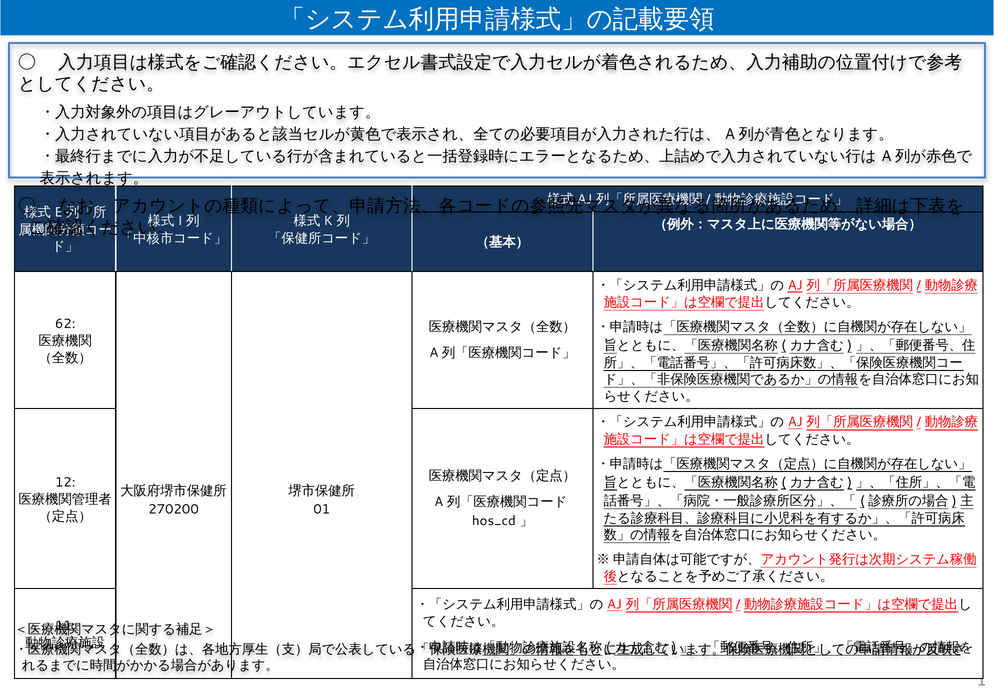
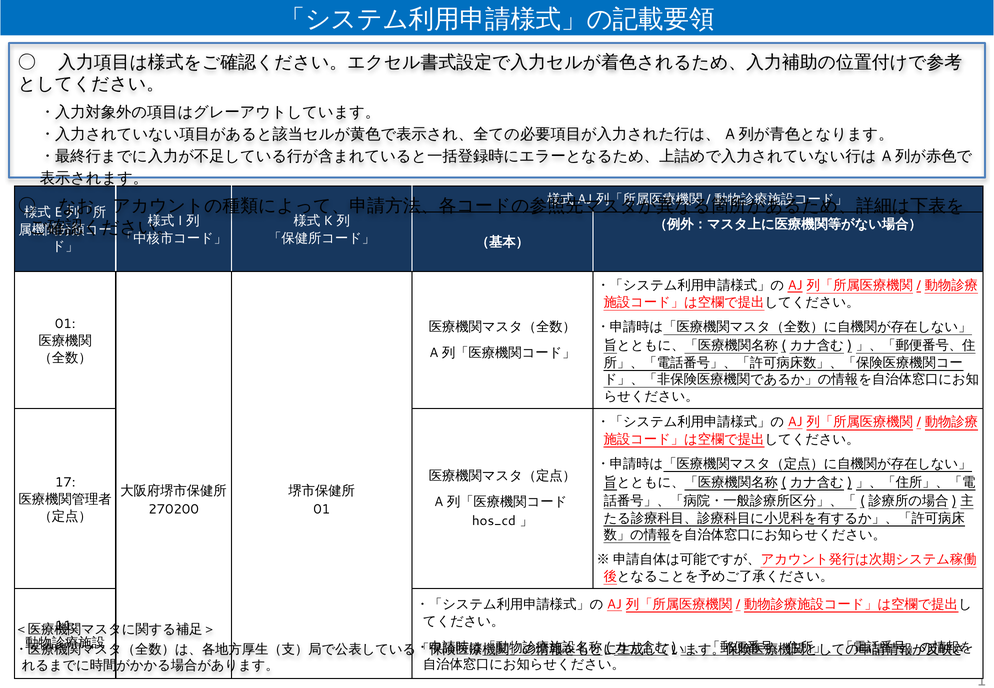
62: 62 -> 01 (65, 324)
12: 12 -> 17 (65, 483)
